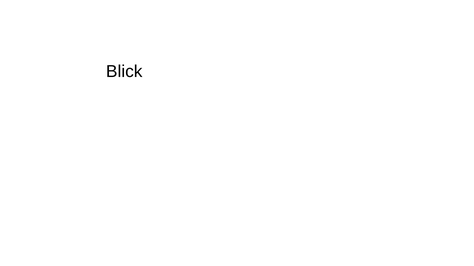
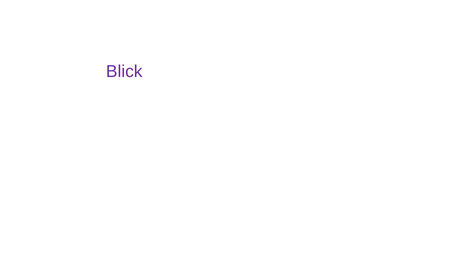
Blick colour: black -> purple (124, 72)
